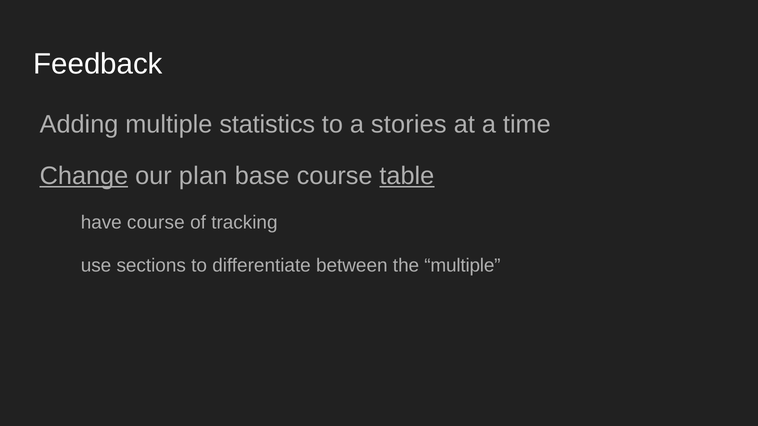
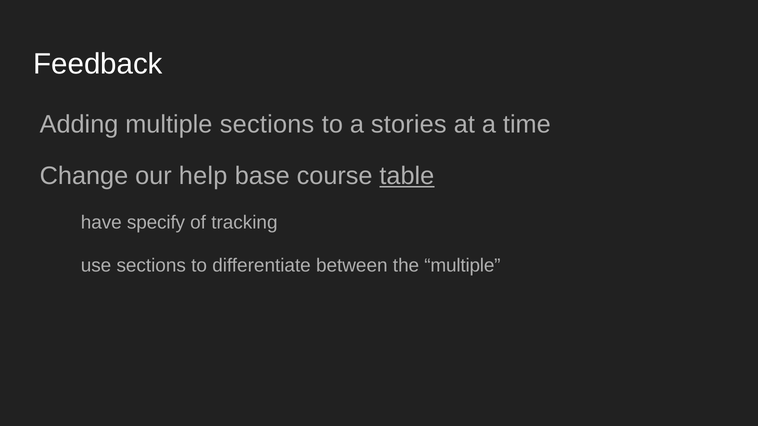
multiple statistics: statistics -> sections (267, 125)
Change underline: present -> none (84, 176)
plan: plan -> help (203, 176)
have course: course -> specify (156, 223)
